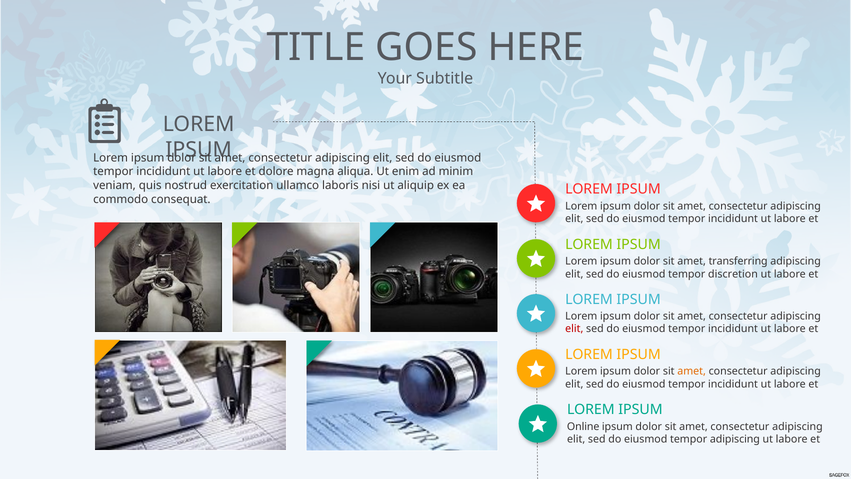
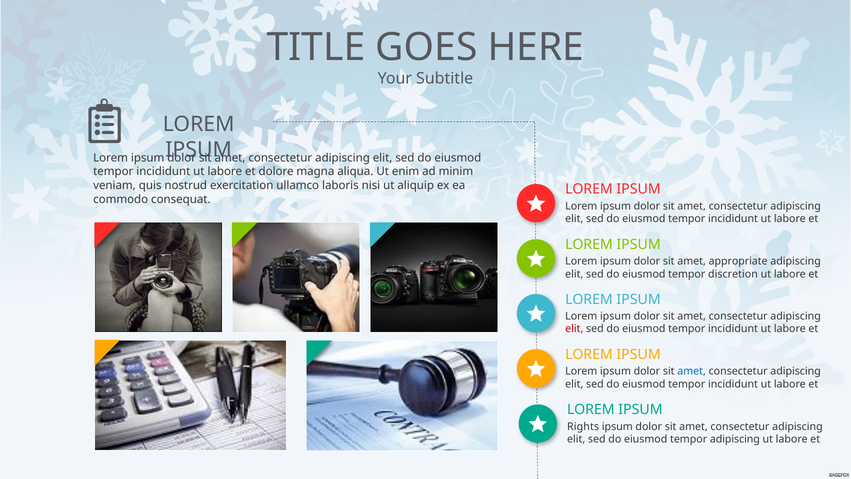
transferring: transferring -> appropriate (738, 261)
amet colour: orange -> blue (692, 371)
Online: Online -> Rights (583, 426)
